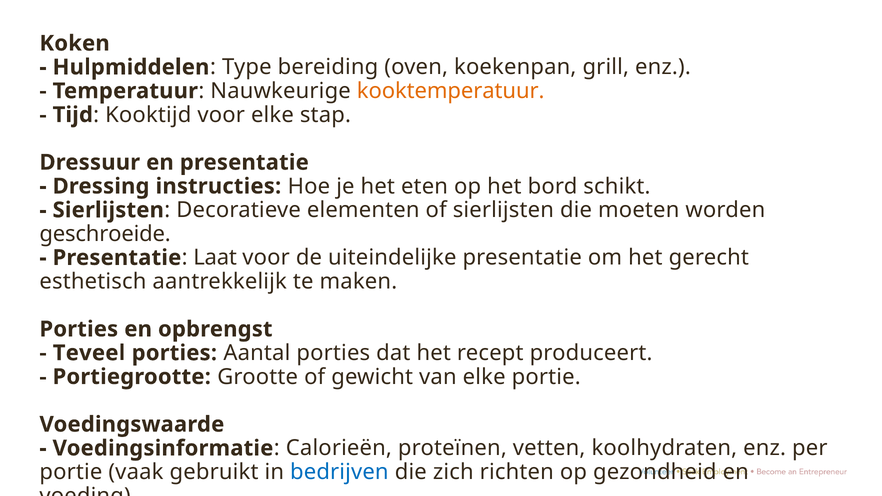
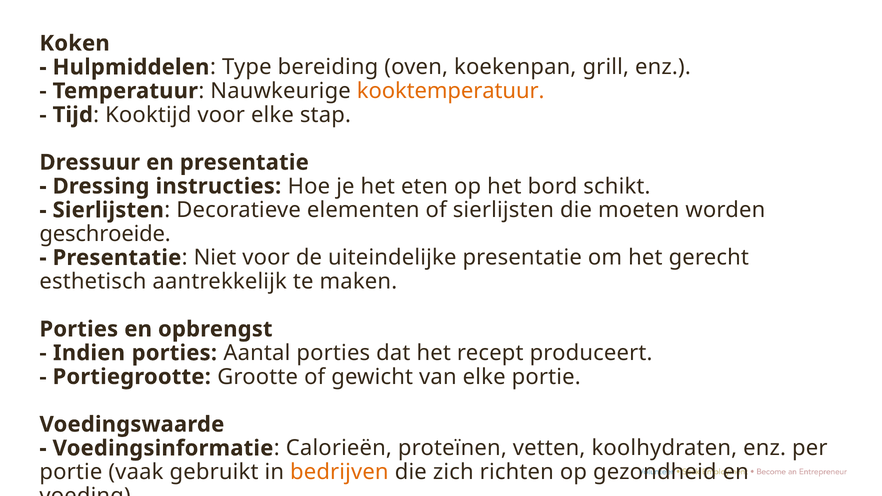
Laat: Laat -> Niet (215, 258)
Teveel: Teveel -> Indien (89, 353)
bedrijven colour: blue -> orange (339, 472)
